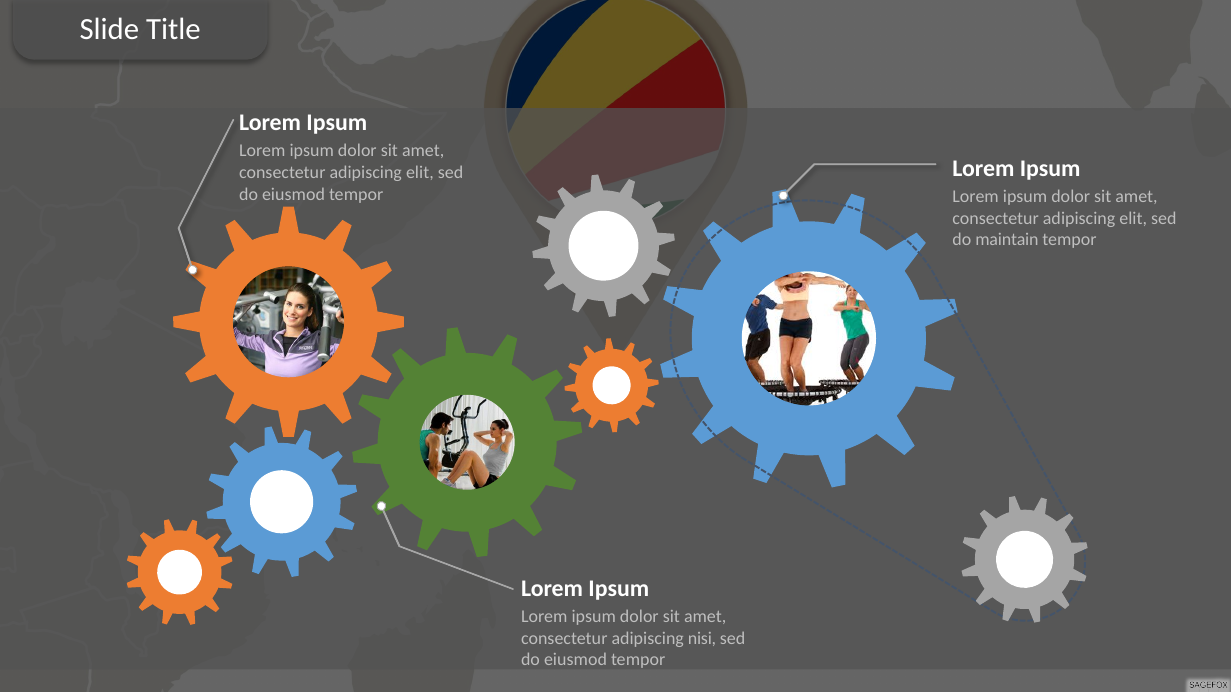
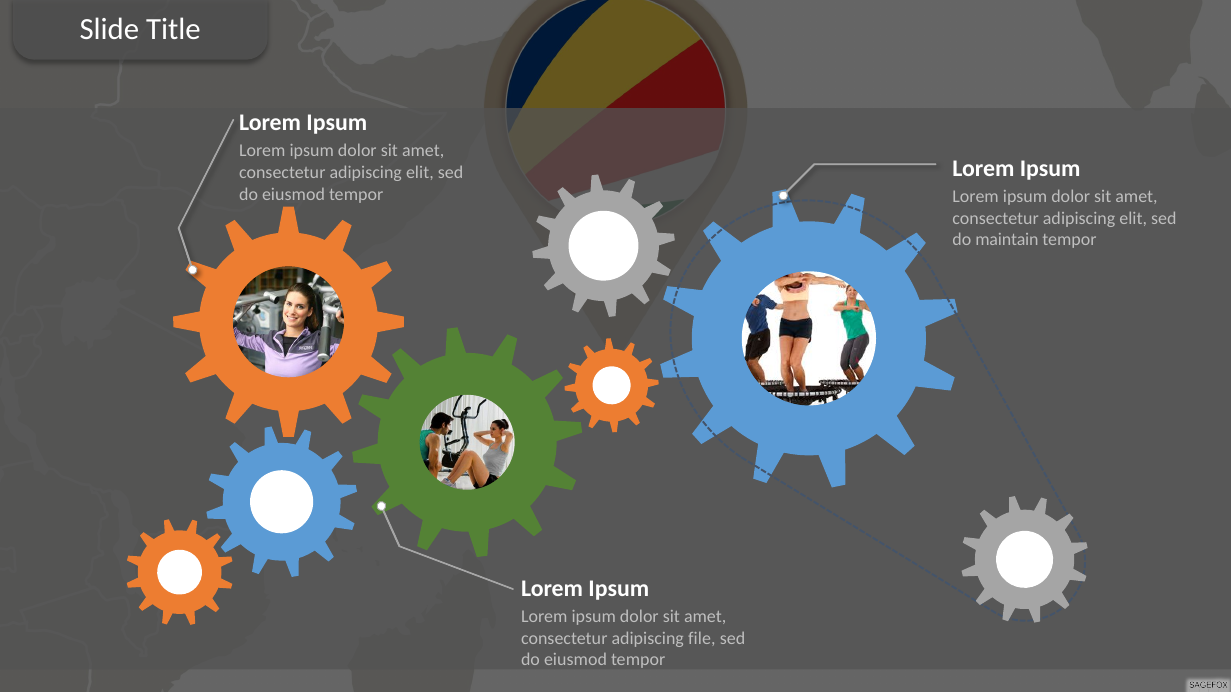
nisi: nisi -> file (702, 639)
